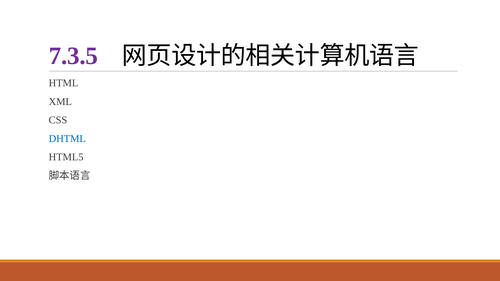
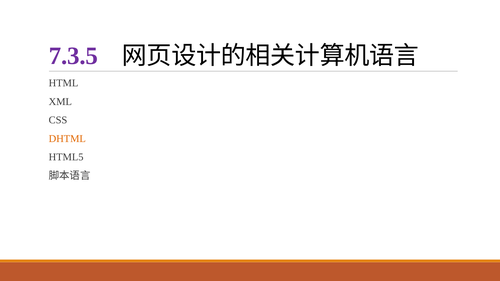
DHTML colour: blue -> orange (67, 139)
